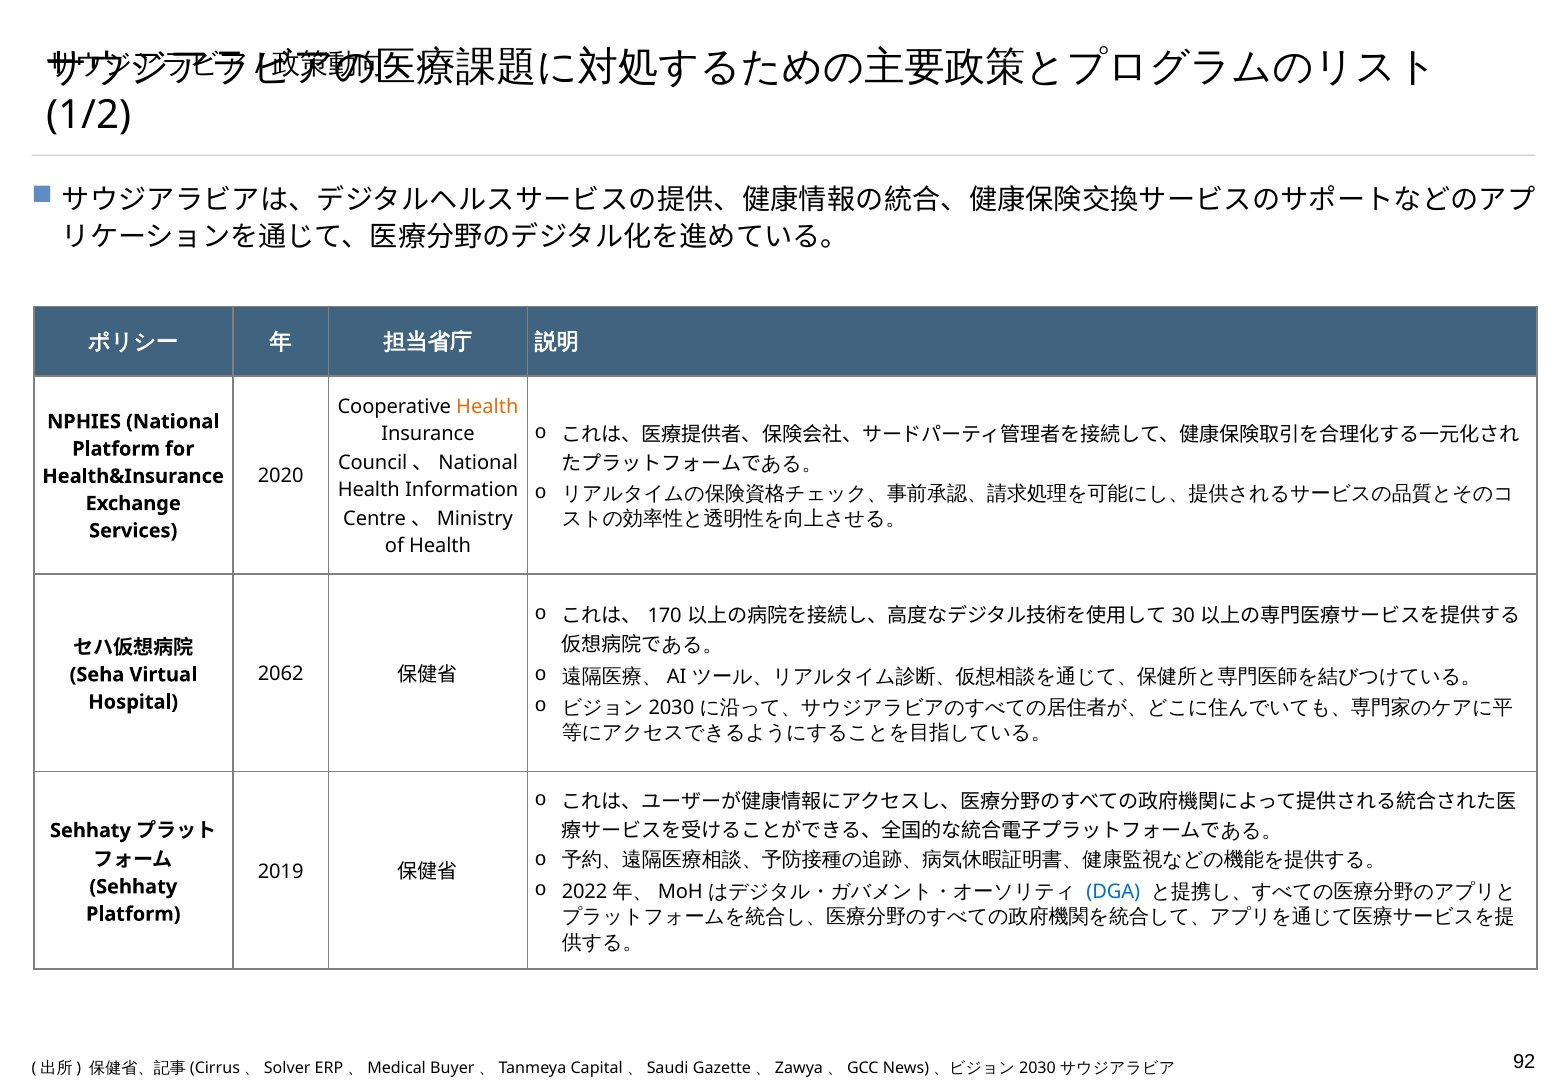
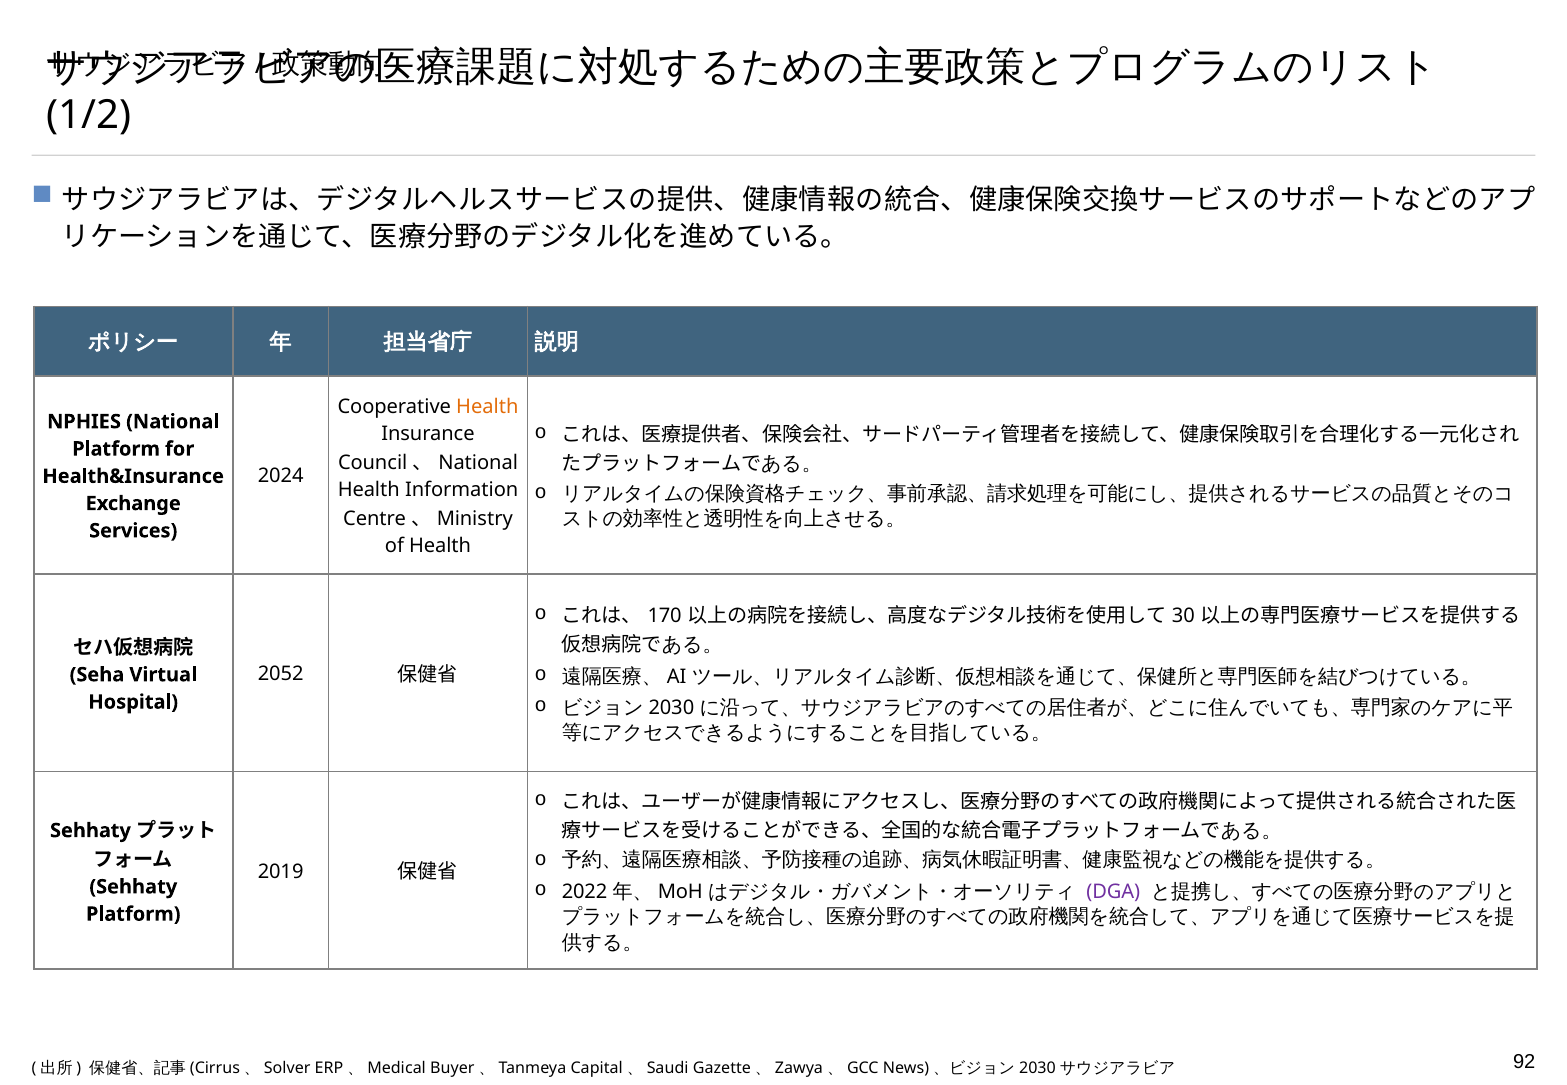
2020: 2020 -> 2024 (281, 476)
2062: 2062 -> 2052 (281, 674)
DGA colour: blue -> purple (1113, 892)
